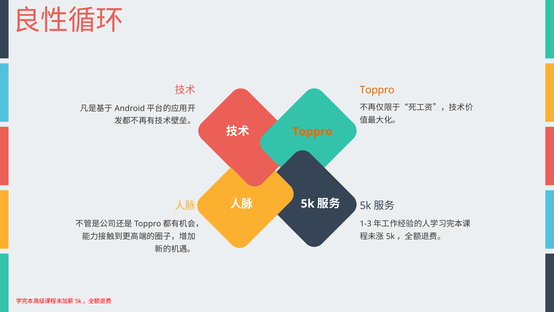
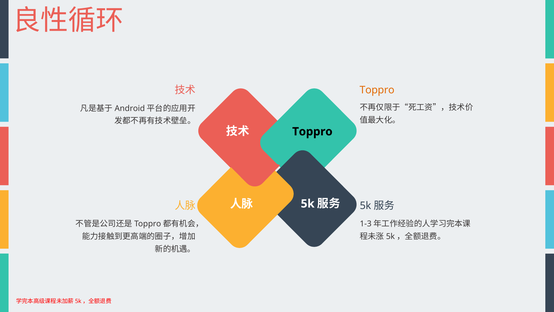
Toppro colour: orange -> black (312, 131)
